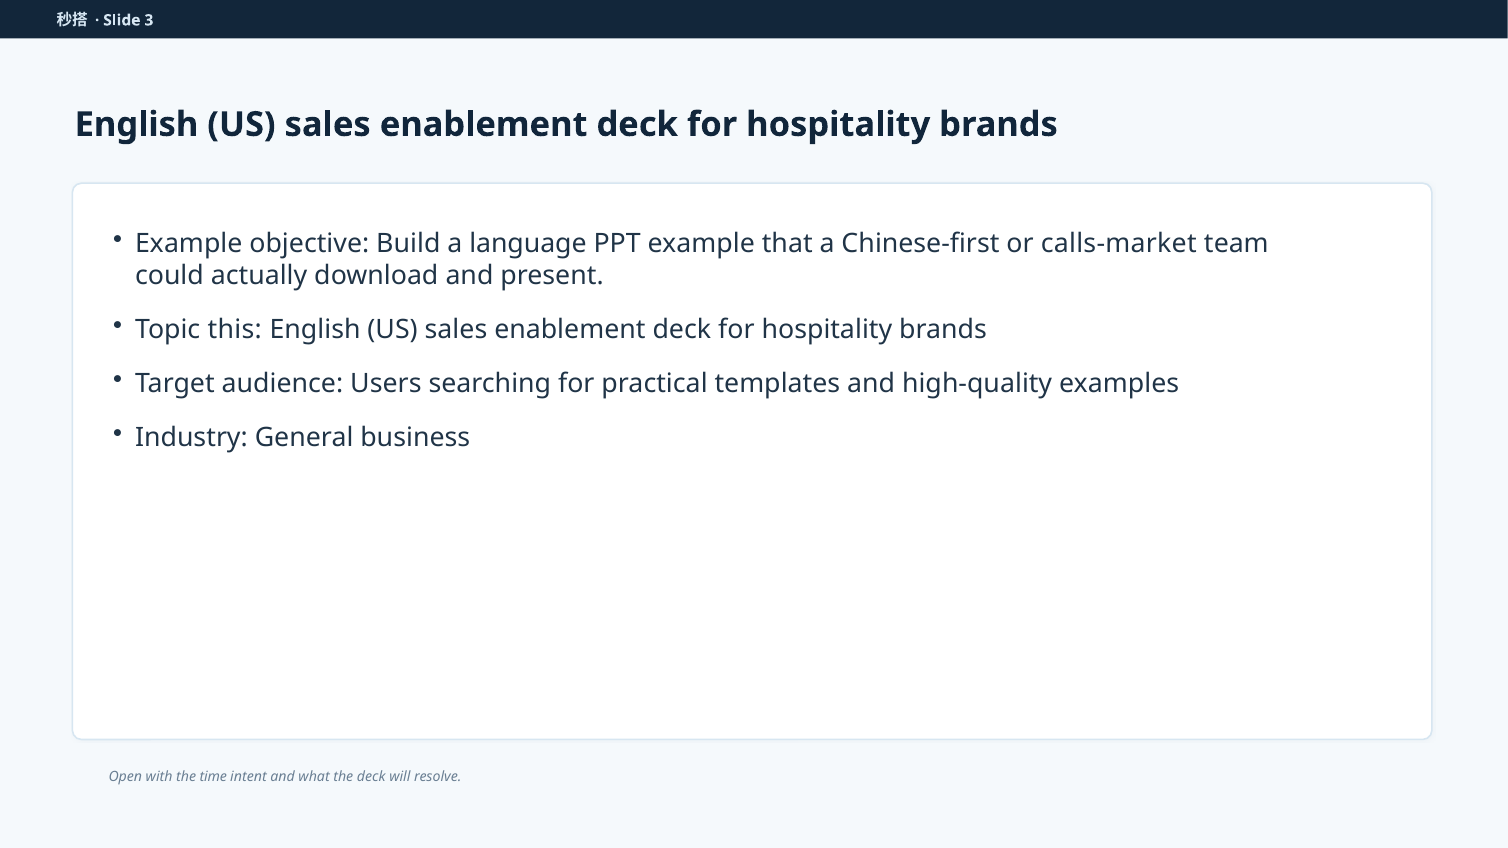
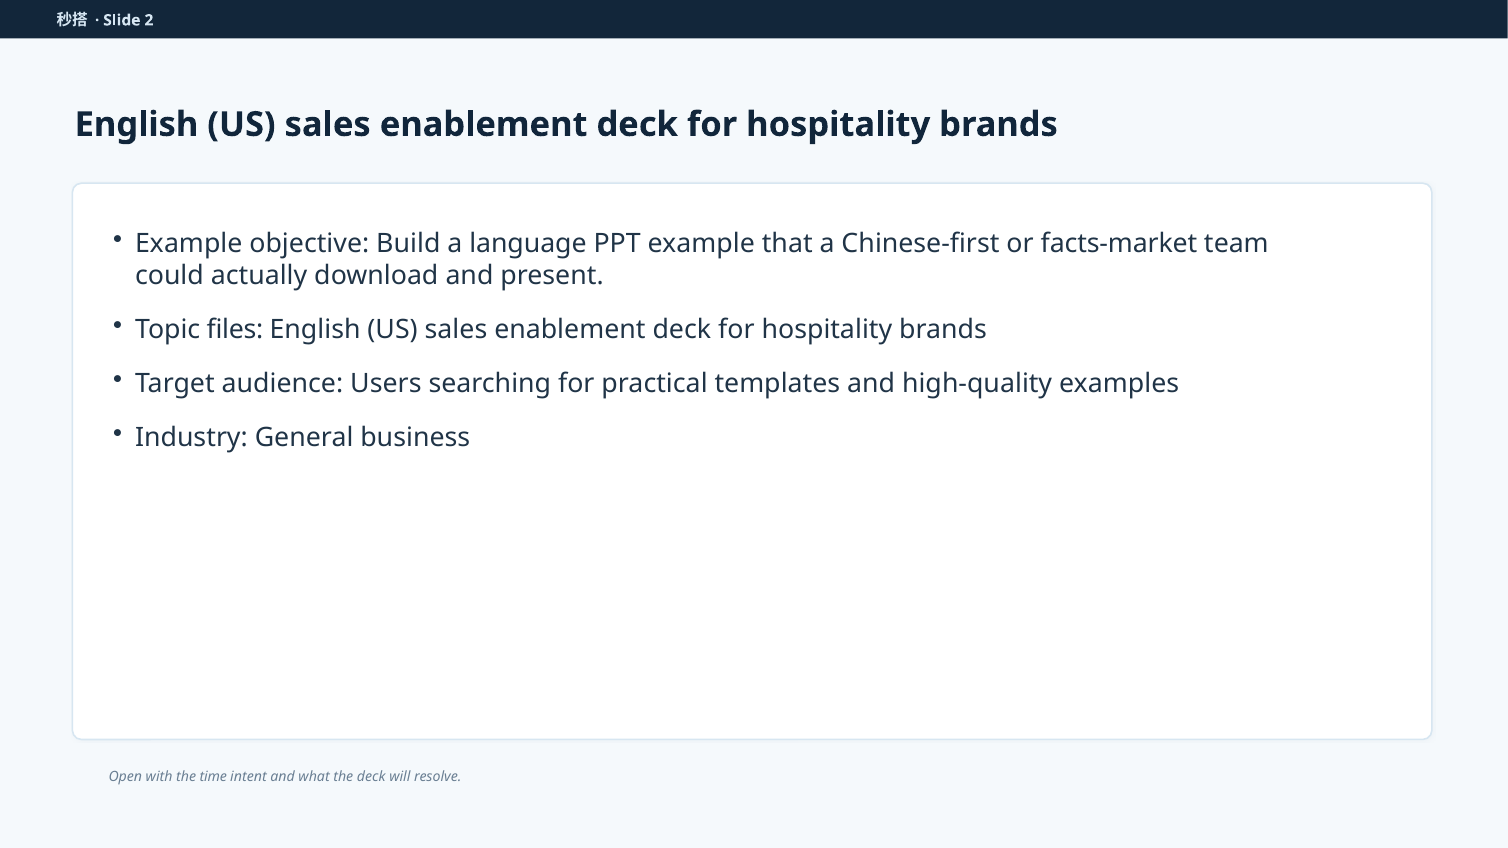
3: 3 -> 2 (149, 20)
calls-market: calls-market -> facts-market (1119, 244)
this: this -> files (235, 330)
